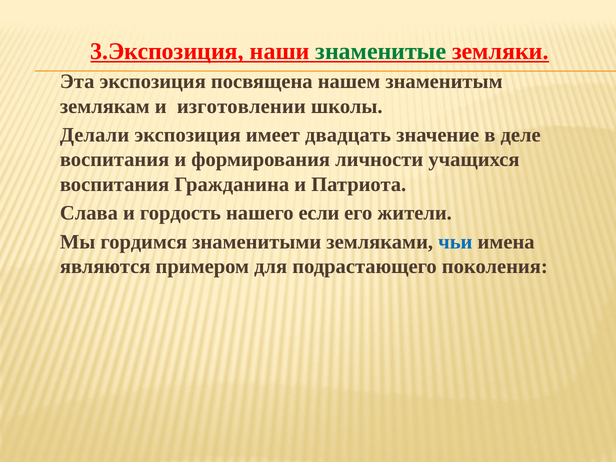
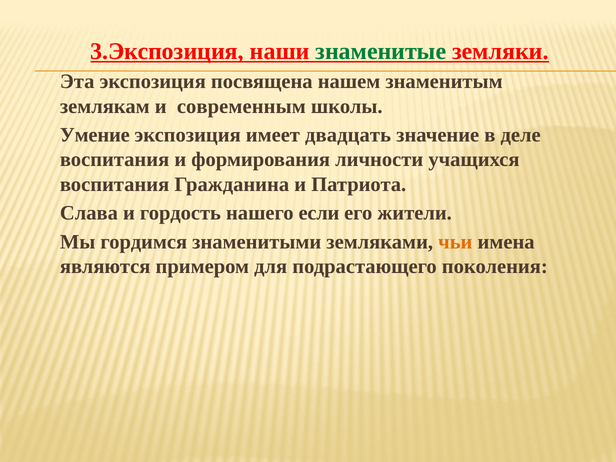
изготовлении: изготовлении -> современным (241, 106)
Делали: Делали -> Умение (95, 135)
чьи colour: blue -> orange (455, 242)
